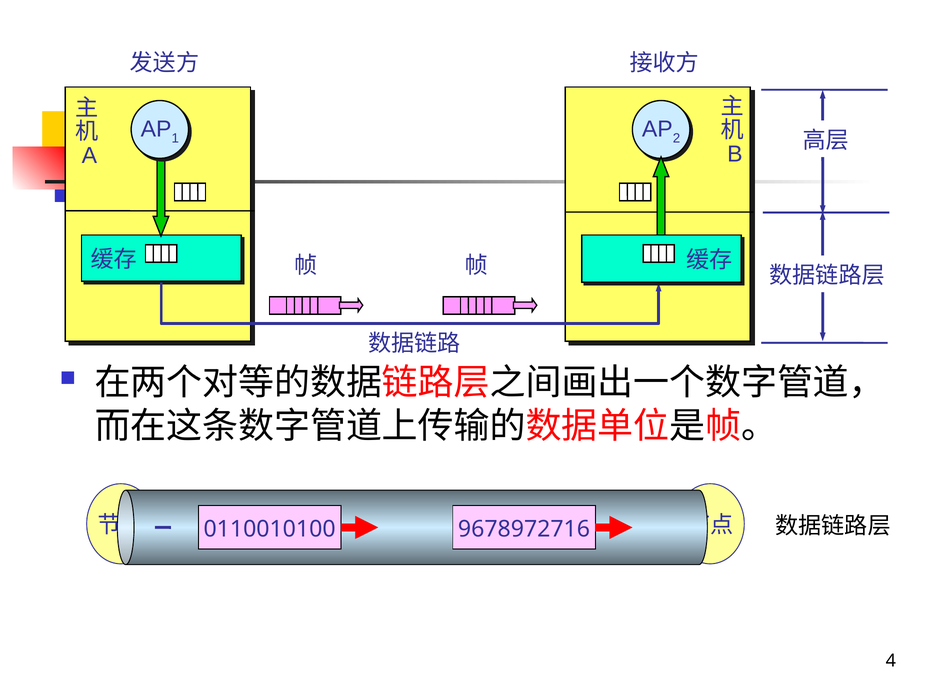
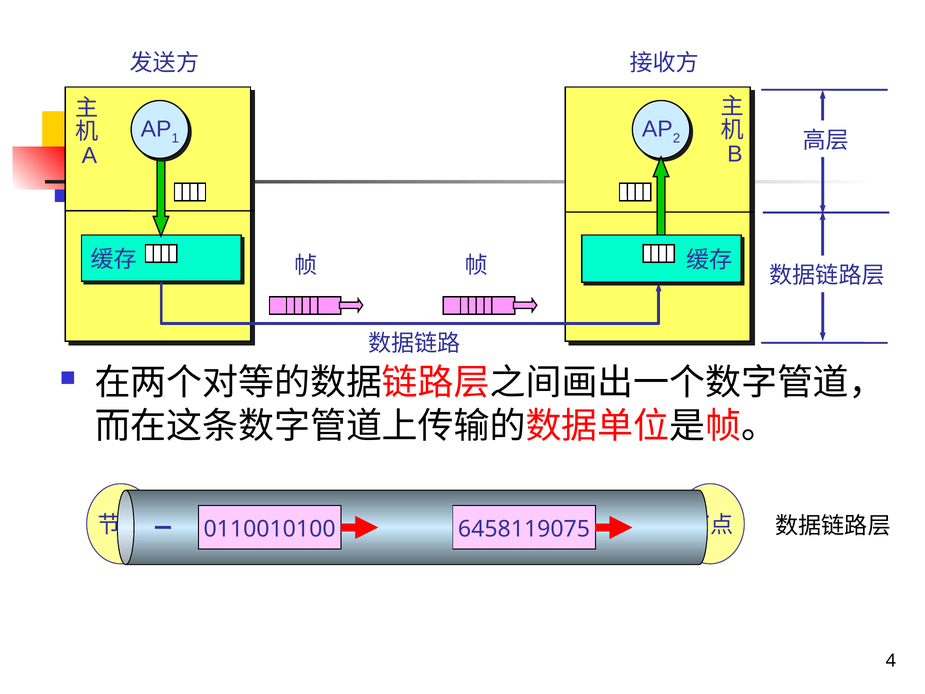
9678972716: 9678972716 -> 6458119075 (524, 529)
